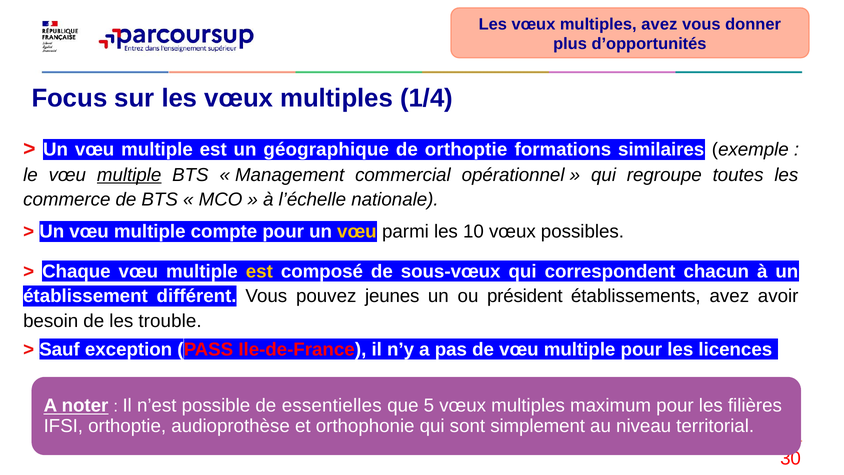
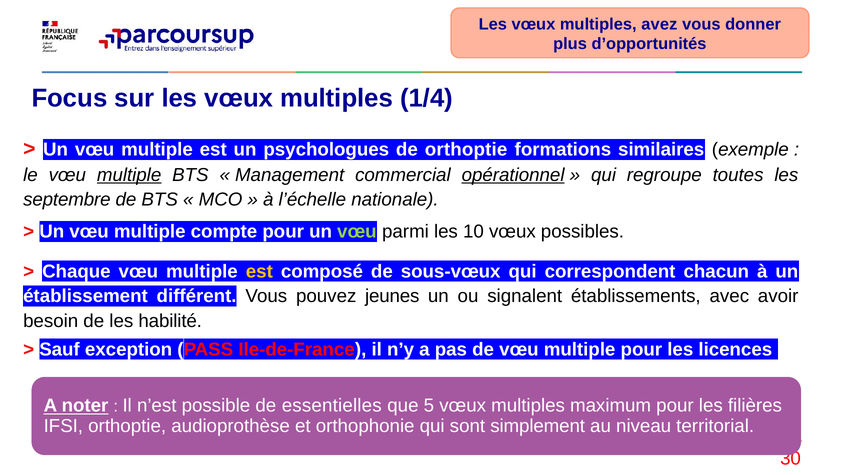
géographique: géographique -> psychologues (326, 150)
opérationnel underline: none -> present (513, 175)
commerce: commerce -> septembre (67, 199)
vœu colour: yellow -> light green (357, 232)
président: président -> signalent (525, 296)
établissements avez: avez -> avec (729, 296)
trouble: trouble -> habilité (170, 321)
